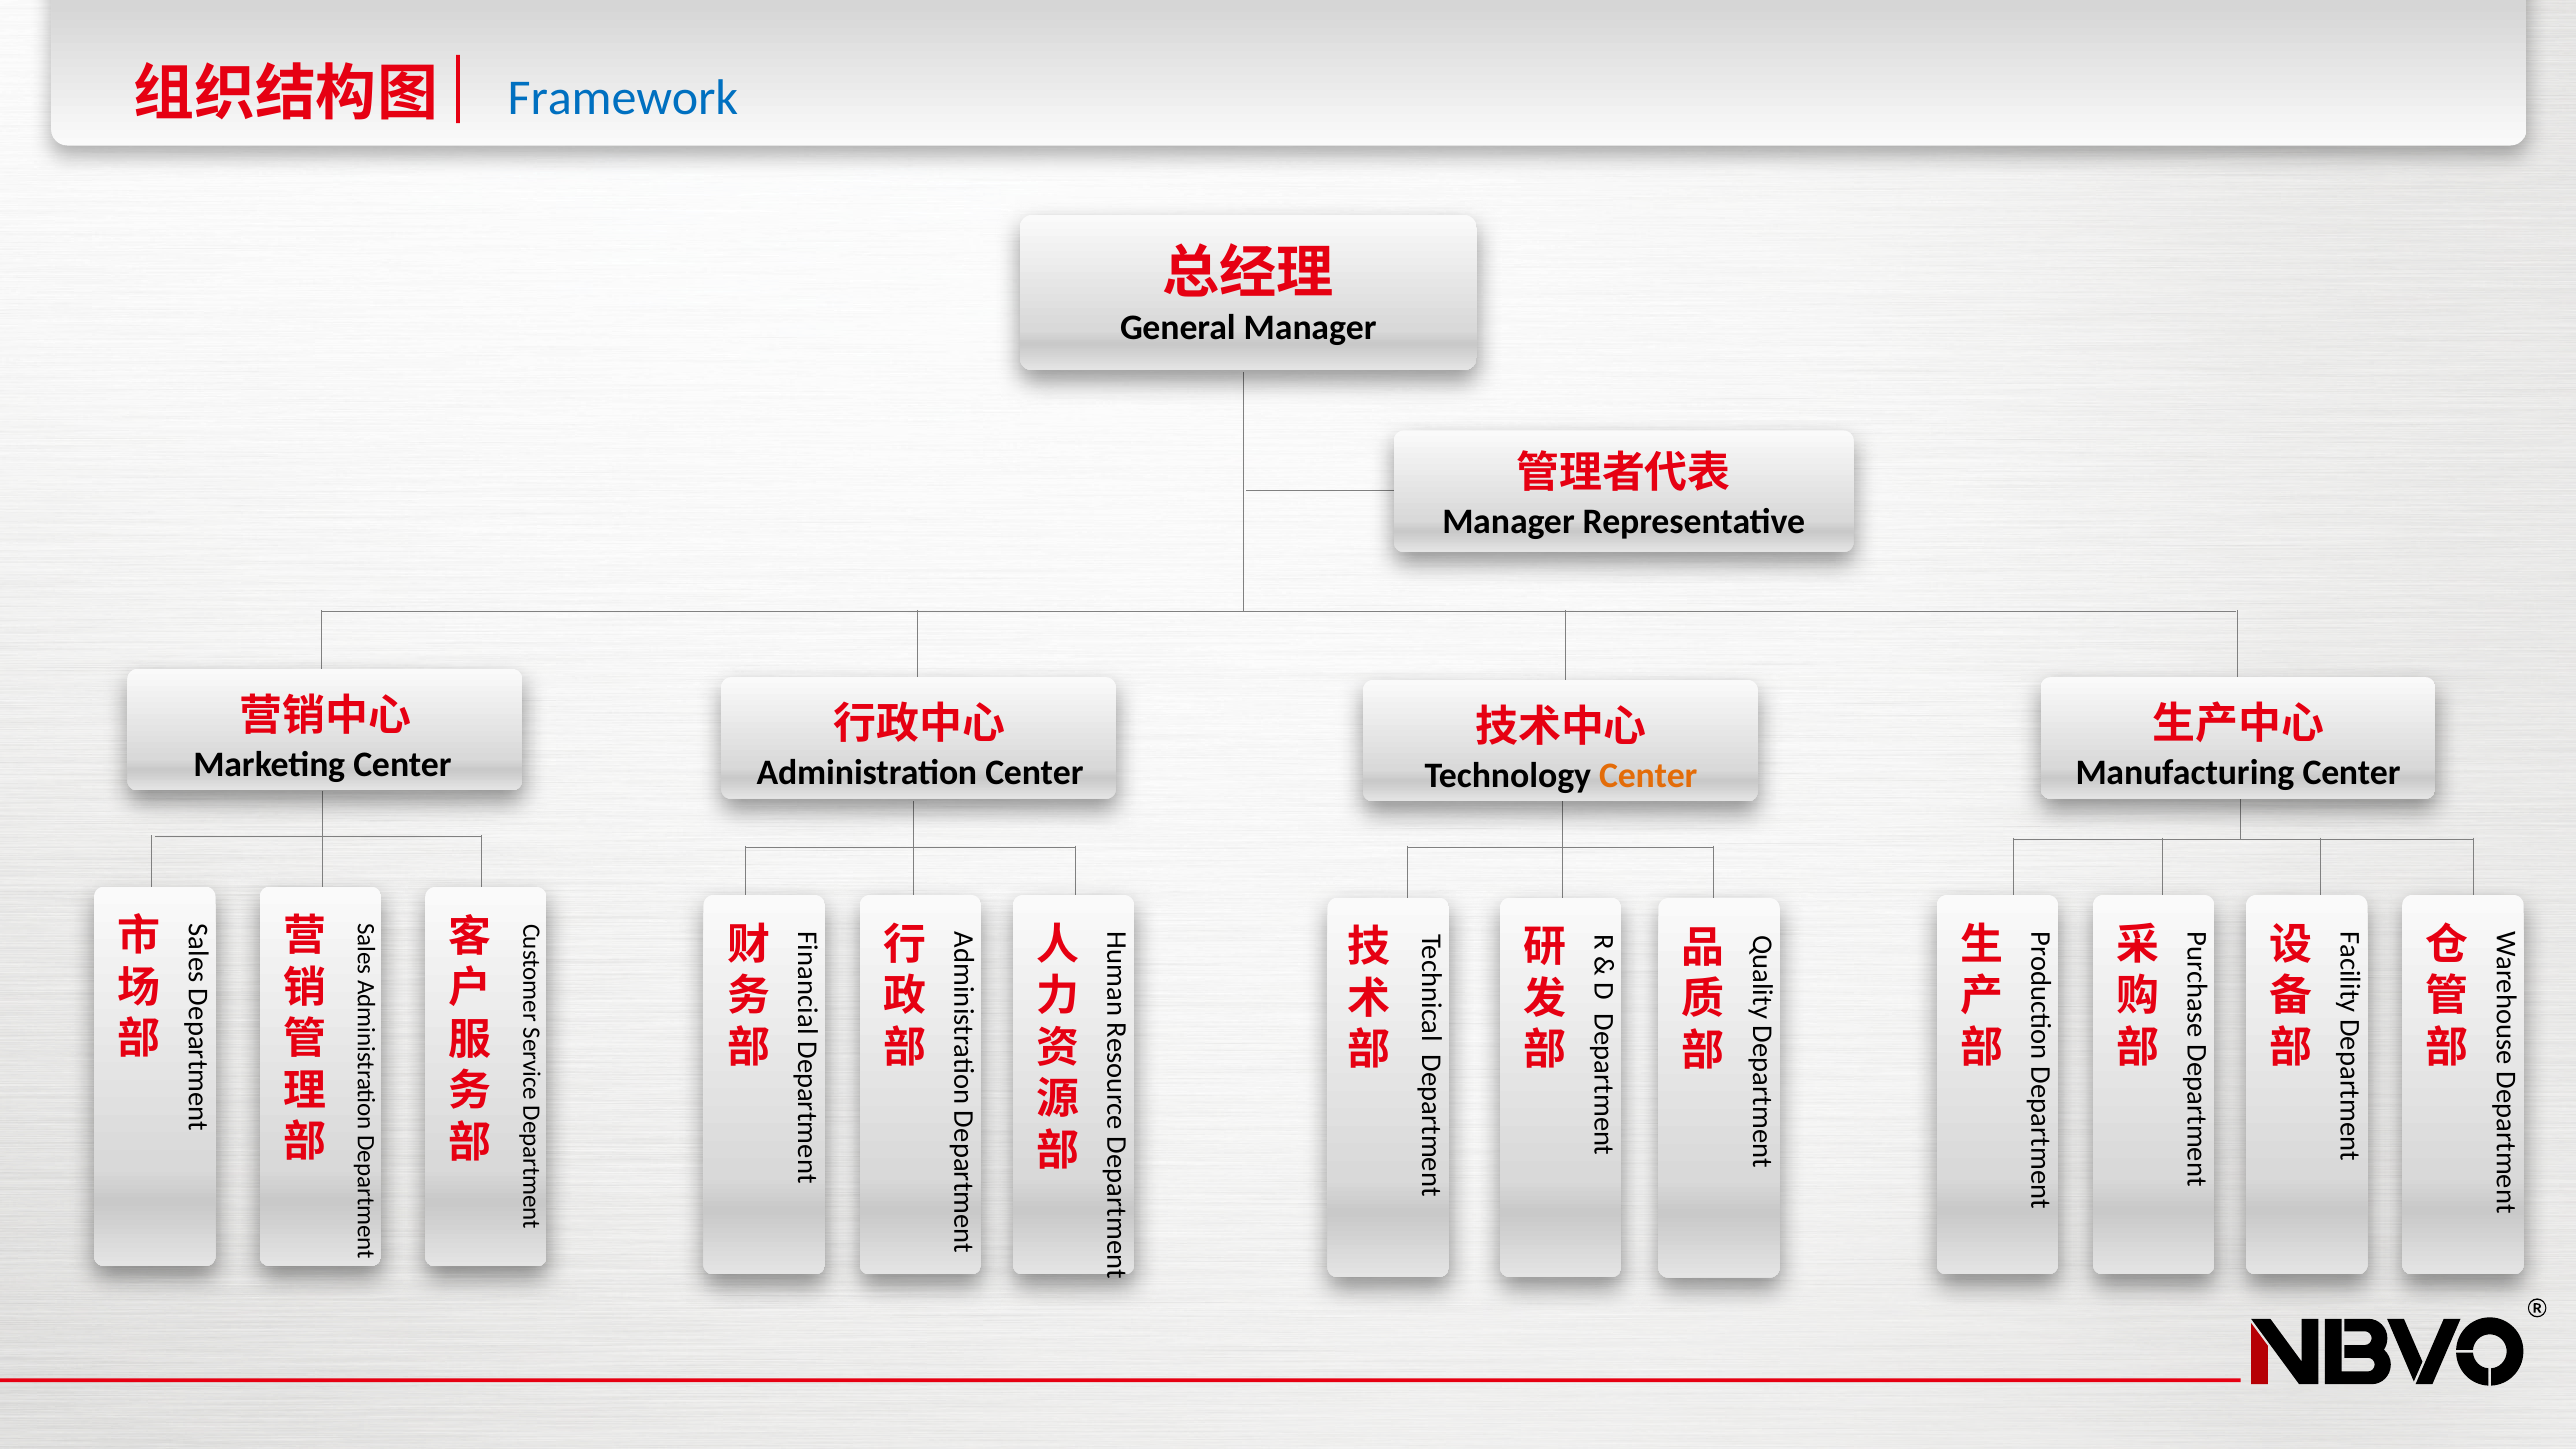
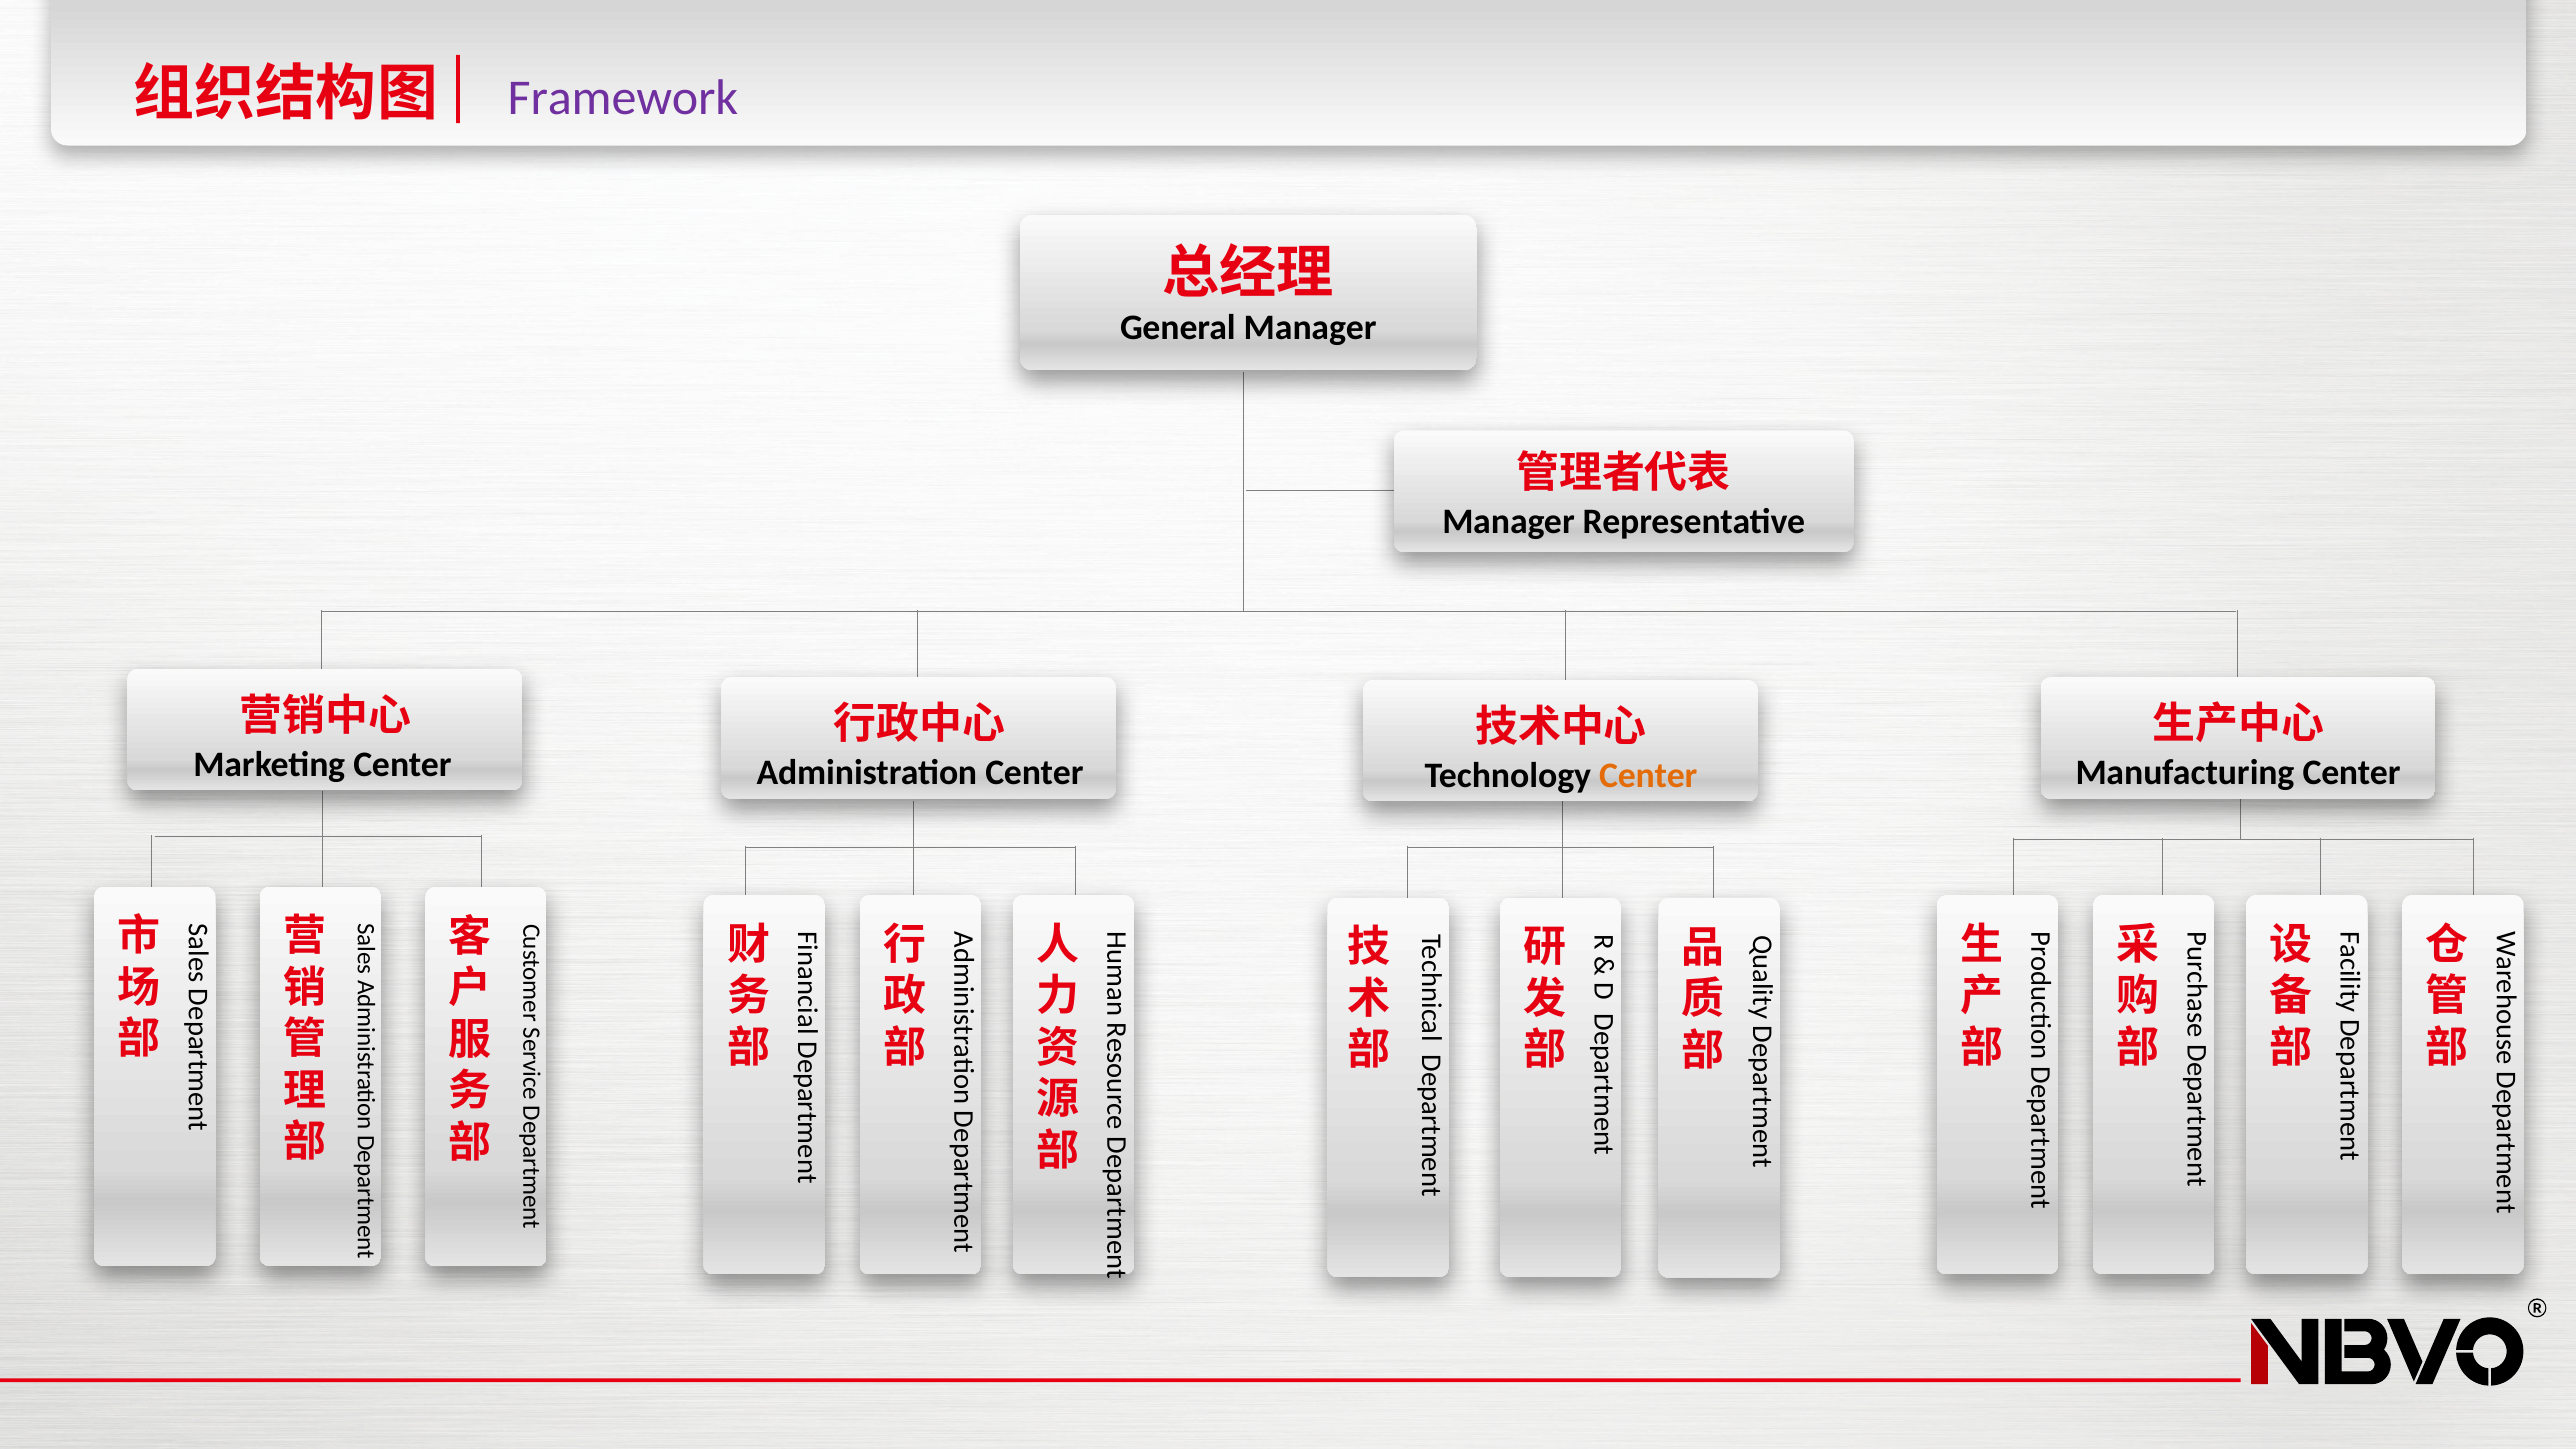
Framework colour: blue -> purple (623, 98)
